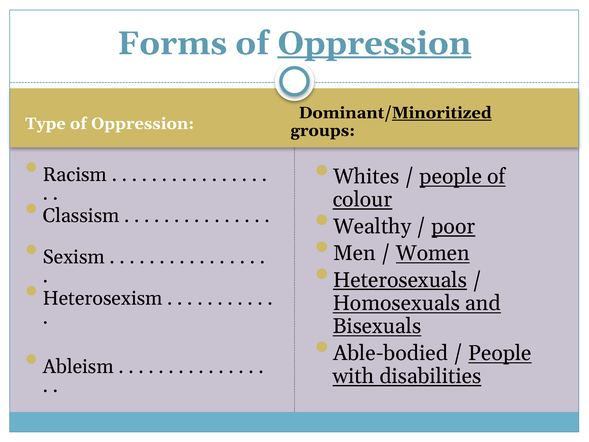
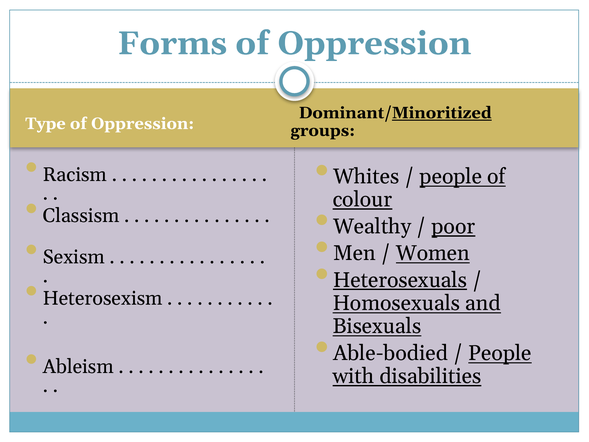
Oppression underline: present -> none (374, 43)
